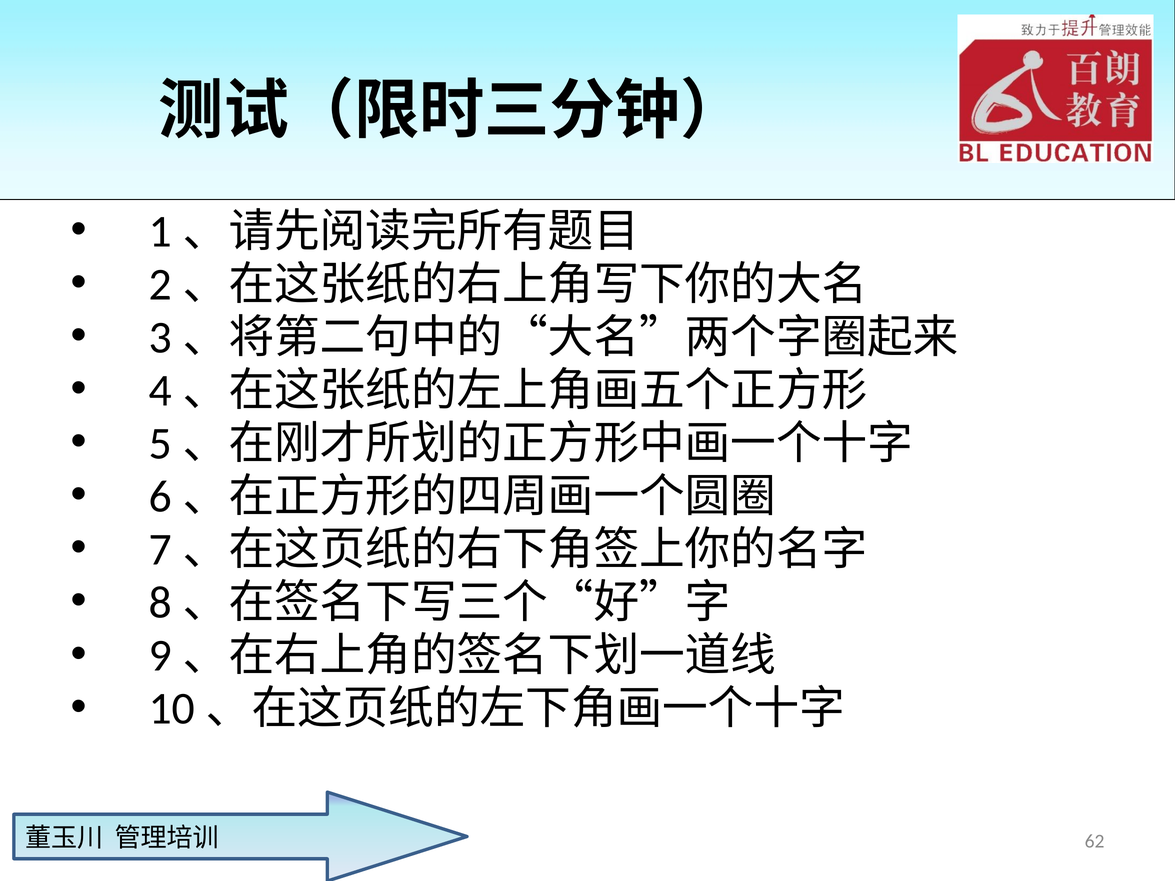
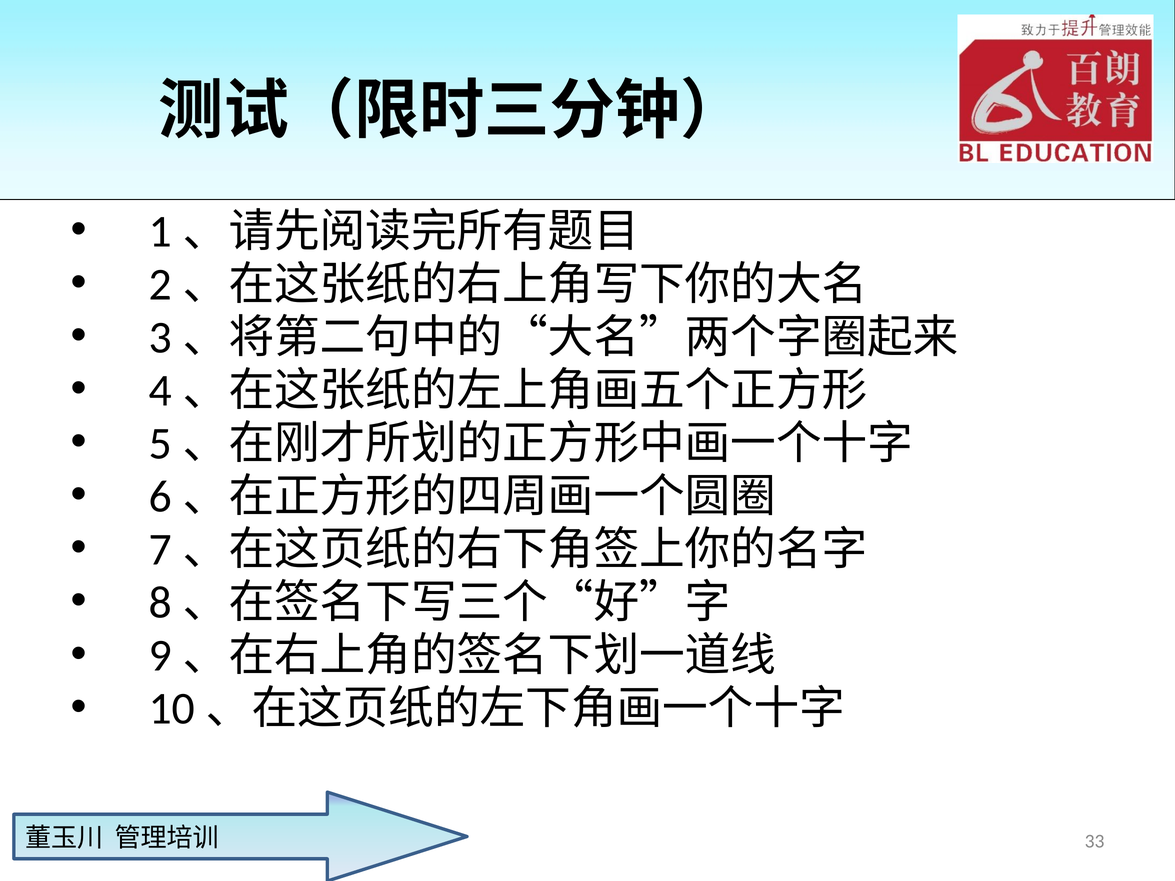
62: 62 -> 33 (1095, 841)
